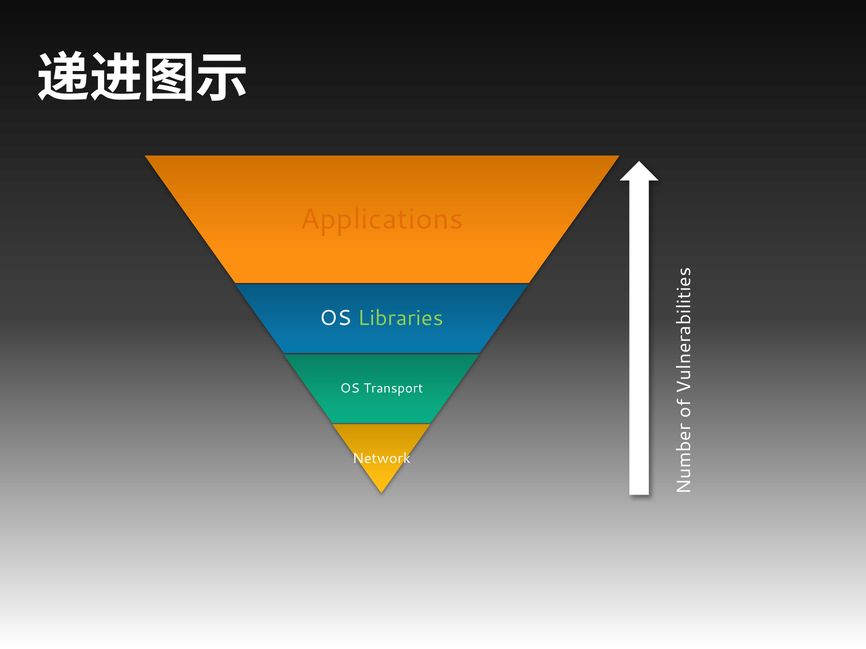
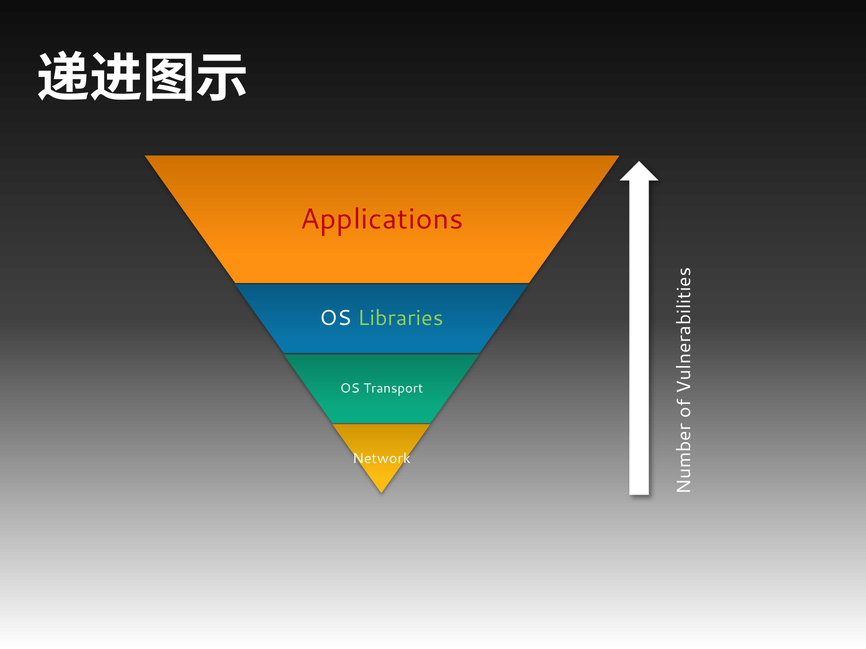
Applications colour: orange -> red (382, 219)
